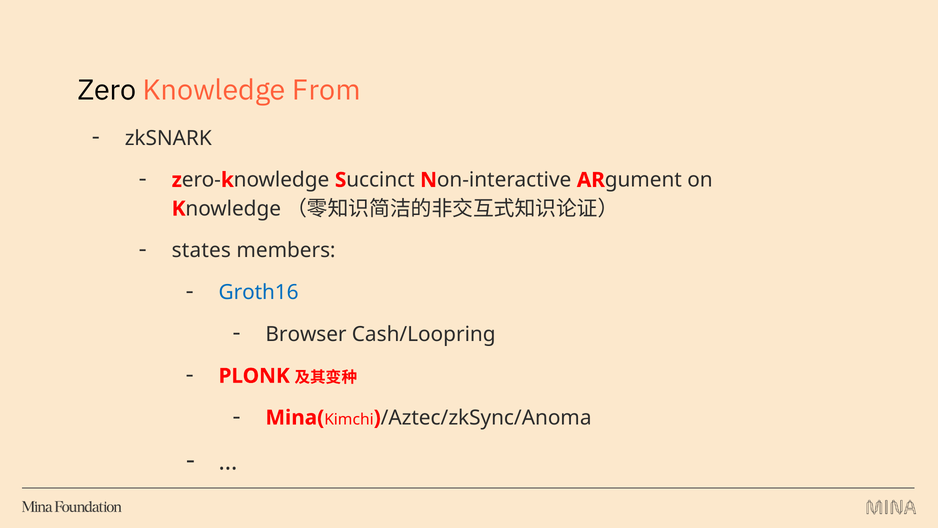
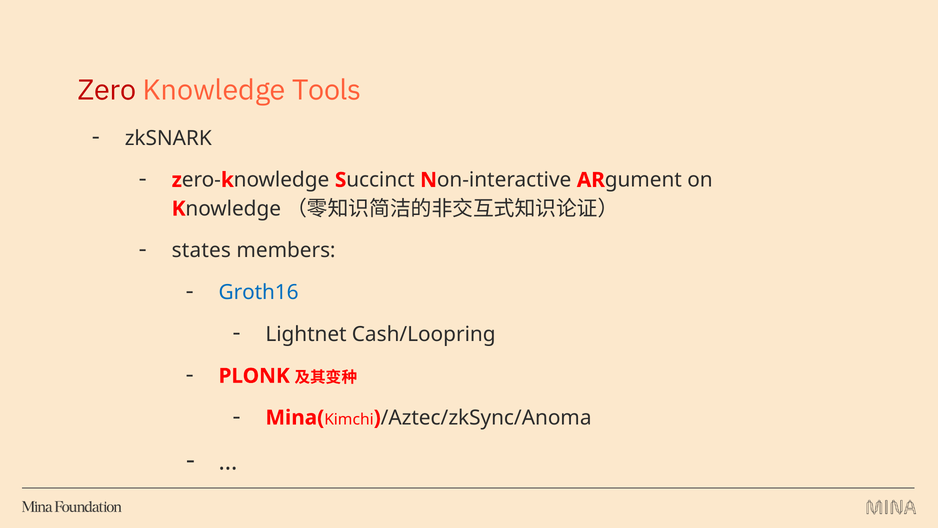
Zero colour: black -> red (107, 90)
From: From -> Tools (327, 90)
Browser: Browser -> Lightnet (306, 334)
